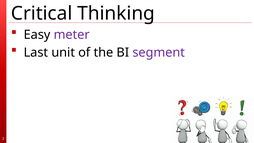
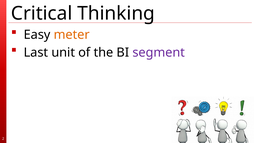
meter colour: purple -> orange (72, 35)
